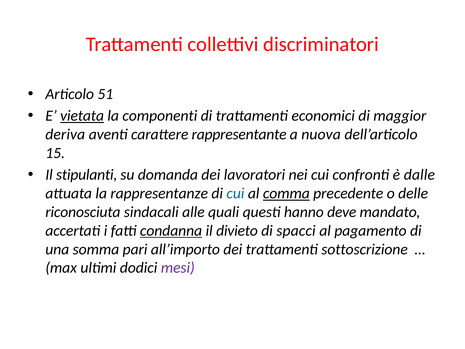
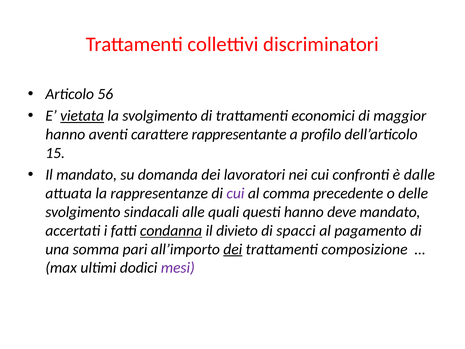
51: 51 -> 56 (105, 94)
la componenti: componenti -> svolgimento (160, 116)
deriva: deriva -> hanno (65, 134)
nuova: nuova -> profilo (321, 134)
Il stipulanti: stipulanti -> mandato (87, 175)
cui colour: blue -> purple (235, 193)
comma underline: present -> none (286, 193)
riconosciuta: riconosciuta -> svolgimento (83, 212)
dei underline: none -> present (233, 249)
sottoscrizione: sottoscrizione -> composizione (365, 249)
